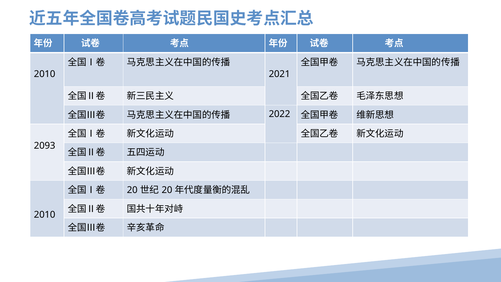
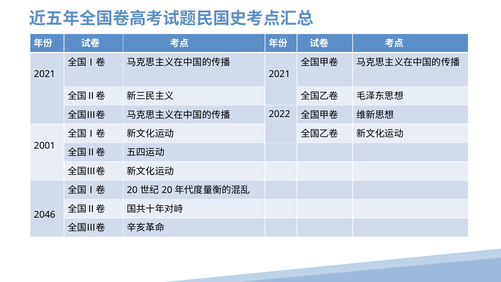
2010: 2010 -> 2021 (45, 74)
2093: 2093 -> 2001 (45, 146)
2010: 2010 -> 2046 (45, 215)
